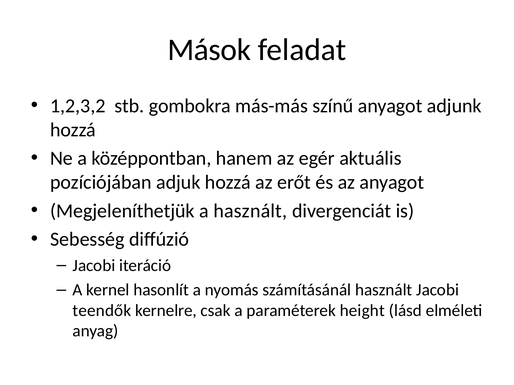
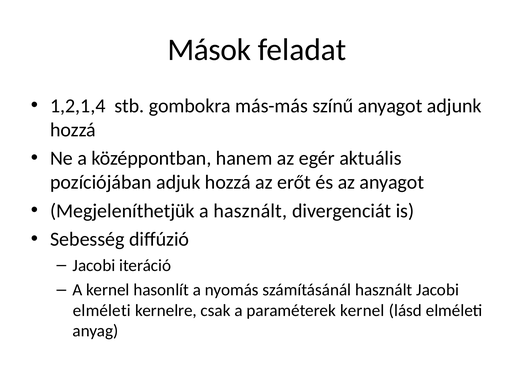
1,2,3,2: 1,2,3,2 -> 1,2,1,4 (78, 106)
teendők: teendők -> elméleti (102, 311)
paraméterek height: height -> kernel (362, 311)
